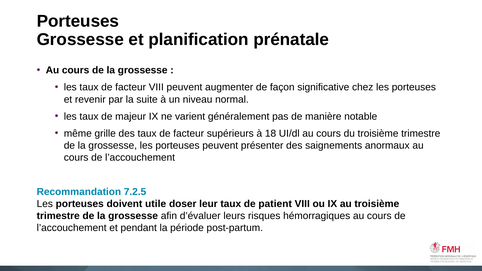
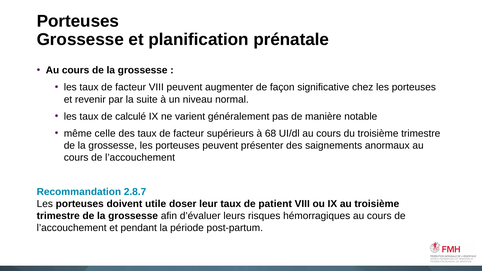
majeur: majeur -> calculé (131, 117)
grille: grille -> celle (105, 134)
18: 18 -> 68 (271, 134)
7.2.5: 7.2.5 -> 2.8.7 (135, 192)
